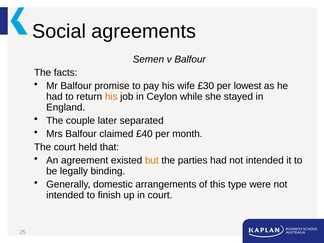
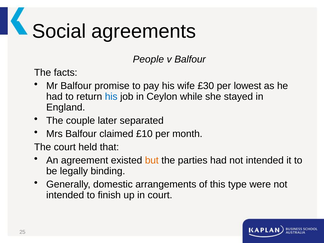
Semen: Semen -> People (148, 59)
his colour: orange -> blue (111, 97)
£40: £40 -> £10 (144, 134)
